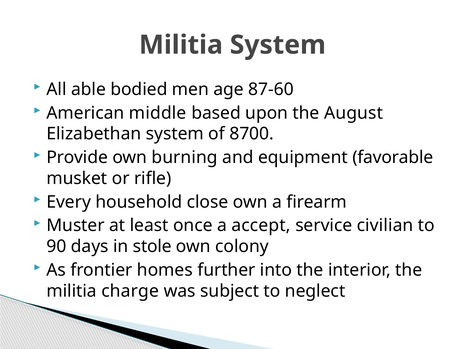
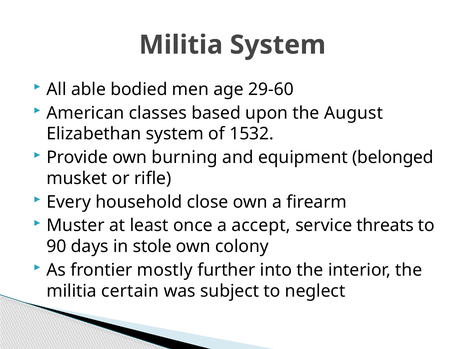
87-60: 87-60 -> 29-60 (271, 89)
middle: middle -> classes (158, 113)
8700: 8700 -> 1532 (252, 134)
favorable: favorable -> belonged (393, 157)
civilian: civilian -> threats (385, 225)
homes: homes -> mostly (165, 270)
charge: charge -> certain (130, 291)
